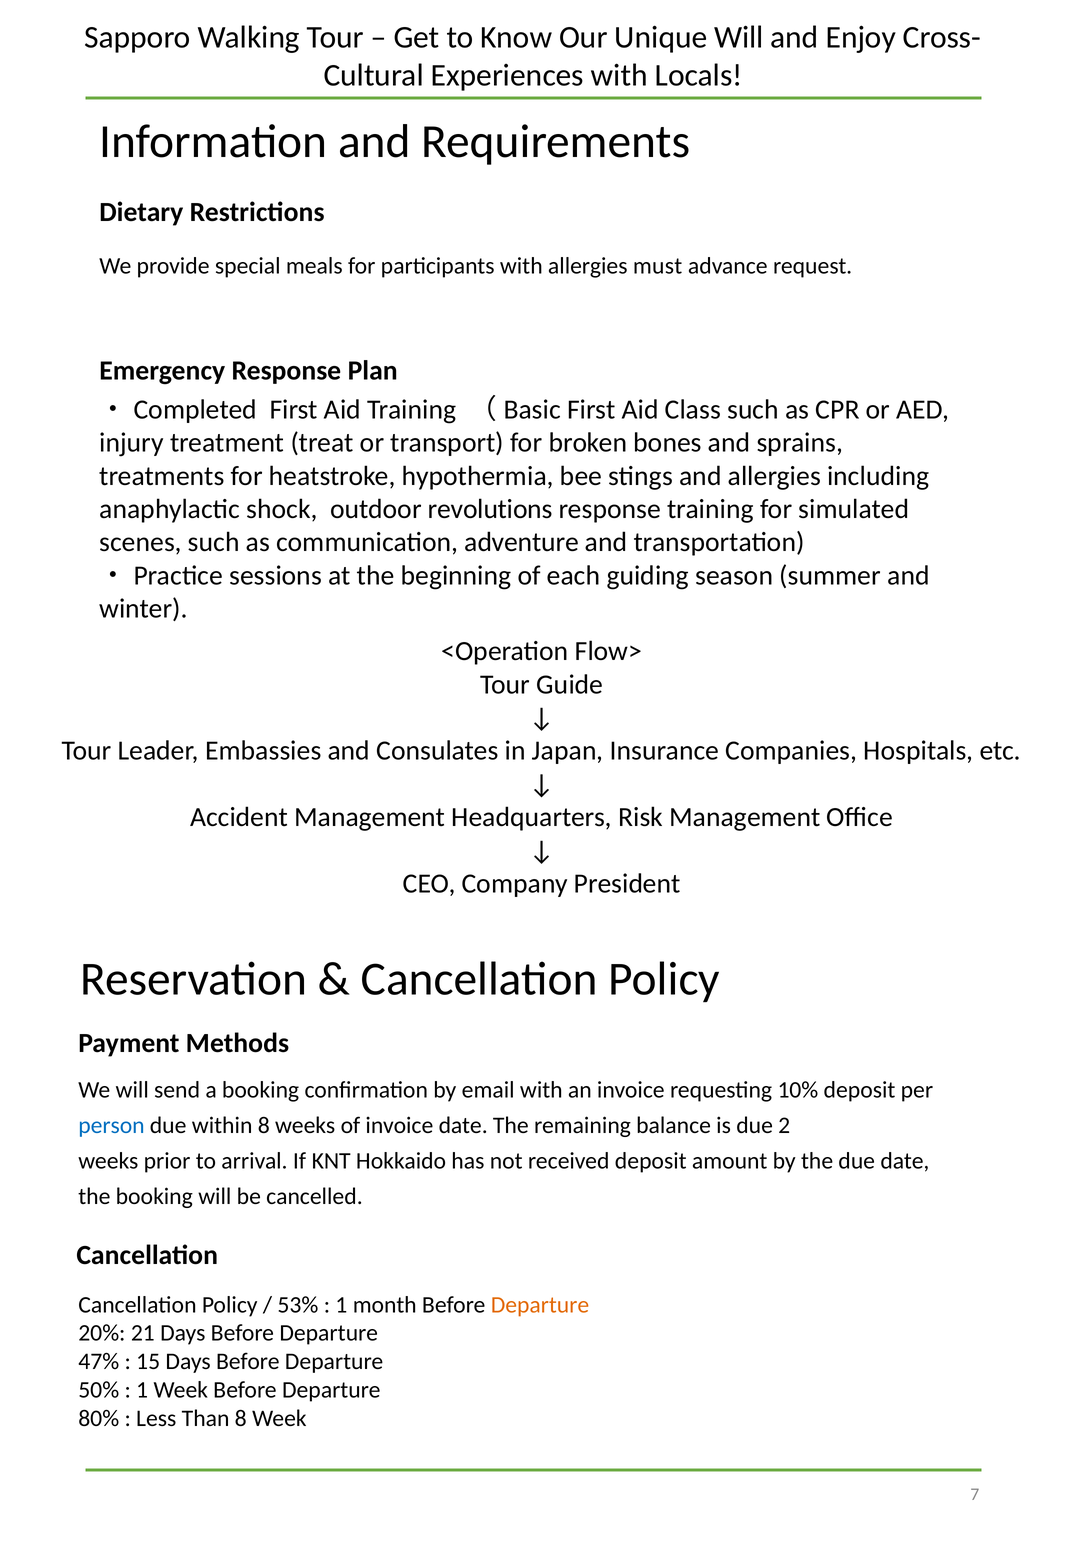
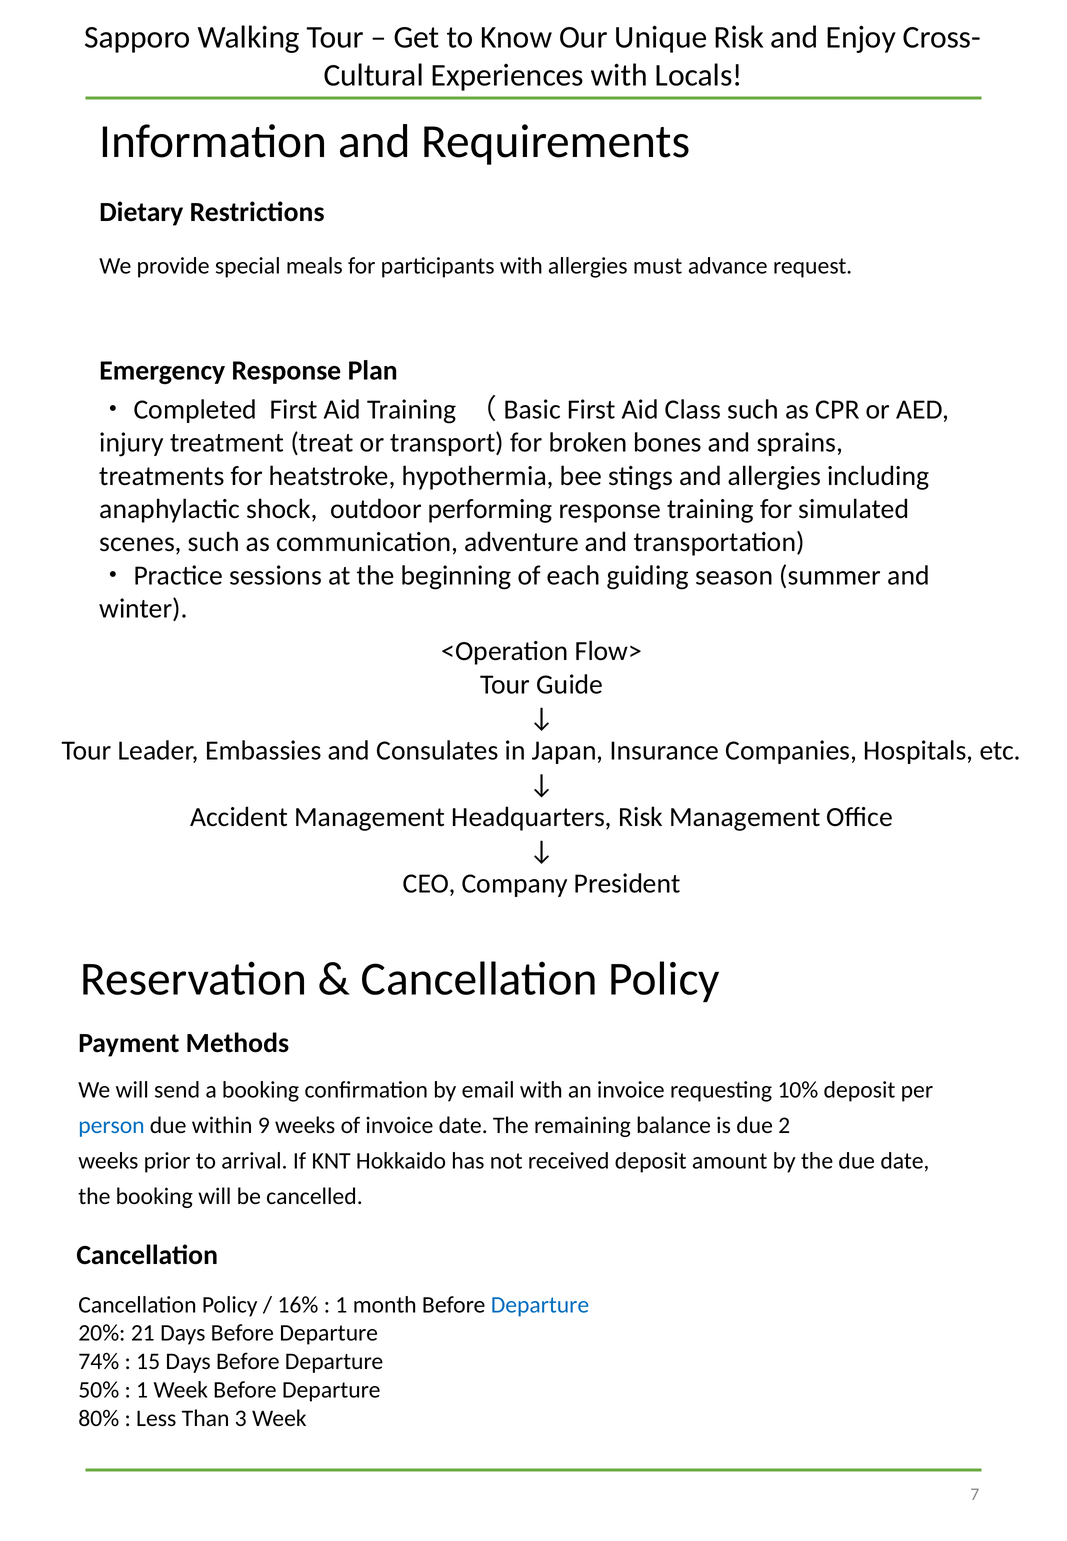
Unique Will: Will -> Risk (739, 37)
revolutions: revolutions -> performing (490, 509)
within 8: 8 -> 9 (264, 1125)
53%: 53% -> 16% (298, 1305)
Departure colour: orange -> blue (540, 1305)
47%: 47% -> 74% (99, 1362)
Than 8: 8 -> 3 (241, 1419)
